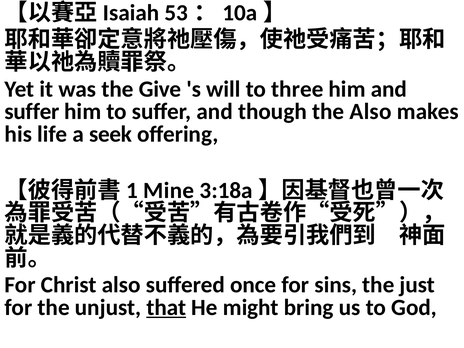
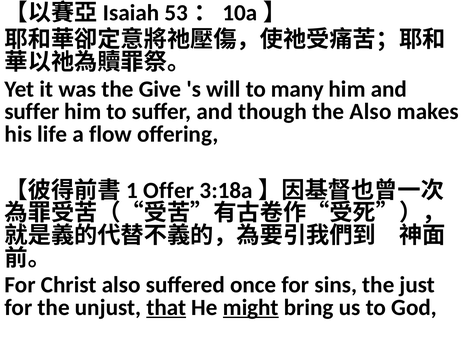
three: three -> many (297, 89)
seek: seek -> flow (110, 134)
Mine: Mine -> Offer (169, 190)
might underline: none -> present (251, 307)
